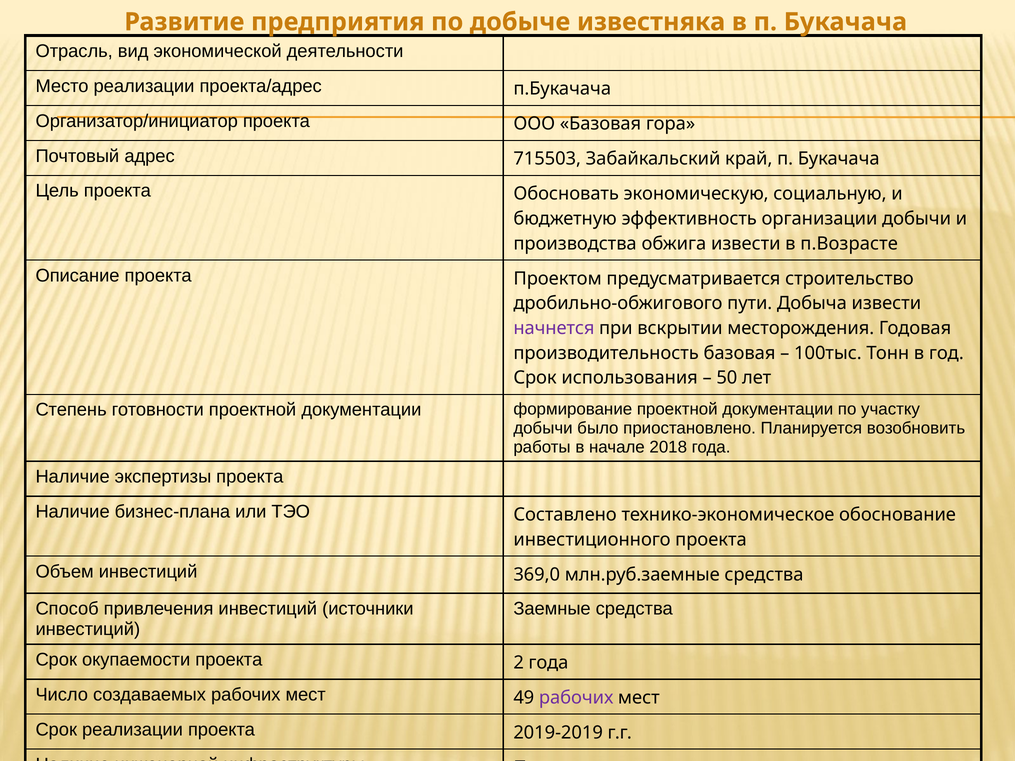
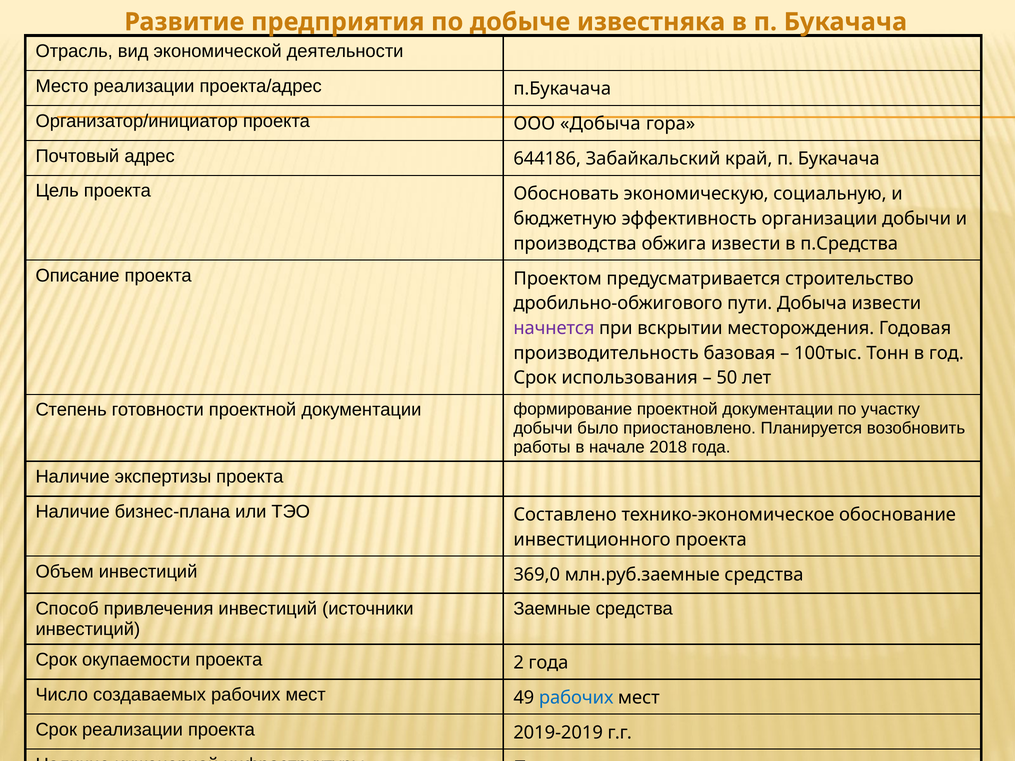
ООО Базовая: Базовая -> Добыча (600, 124)
715503: 715503 -> 644186 (547, 159)
п.Возрасте: п.Возрасте -> п.Средства (849, 244)
рабочих colour: purple -> blue (576, 698)
